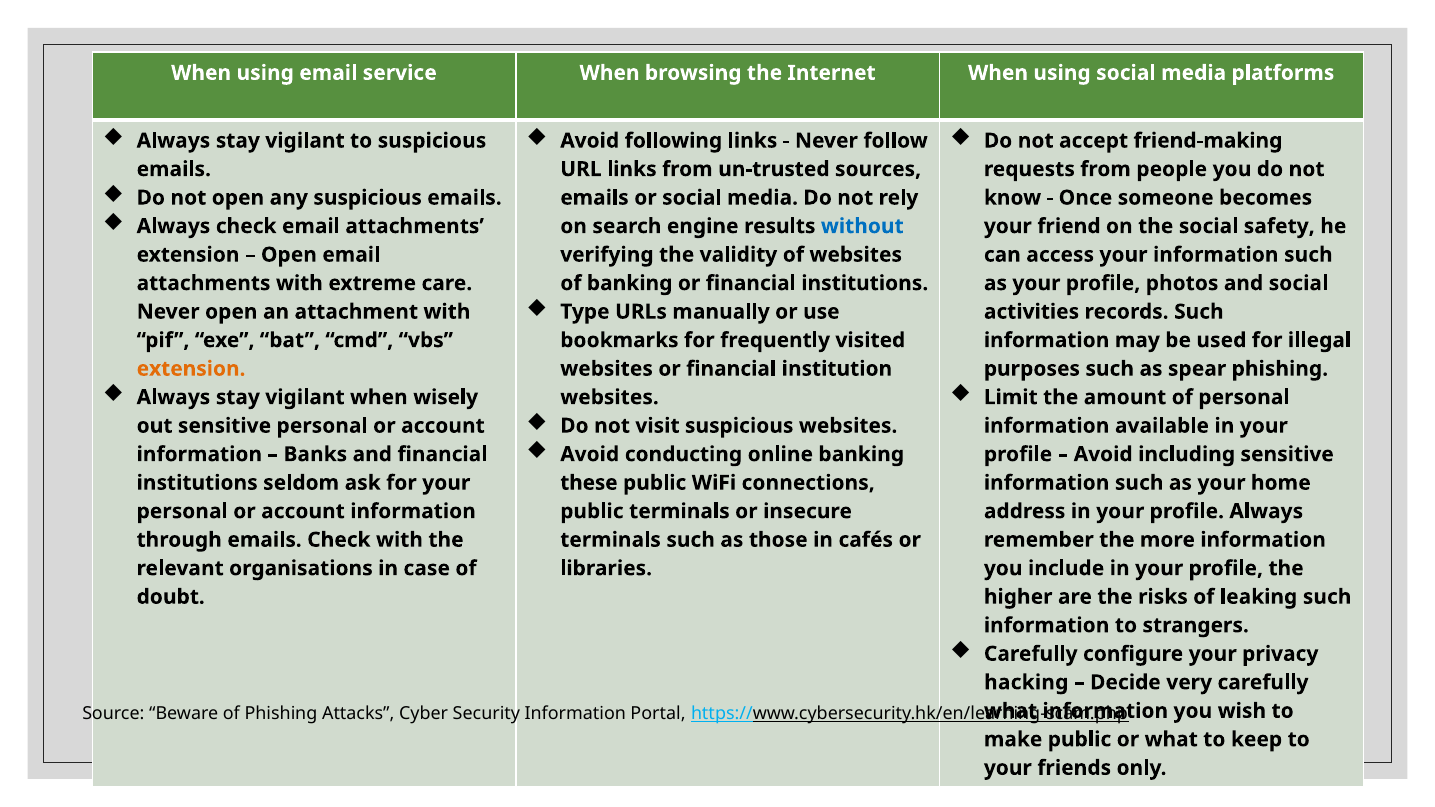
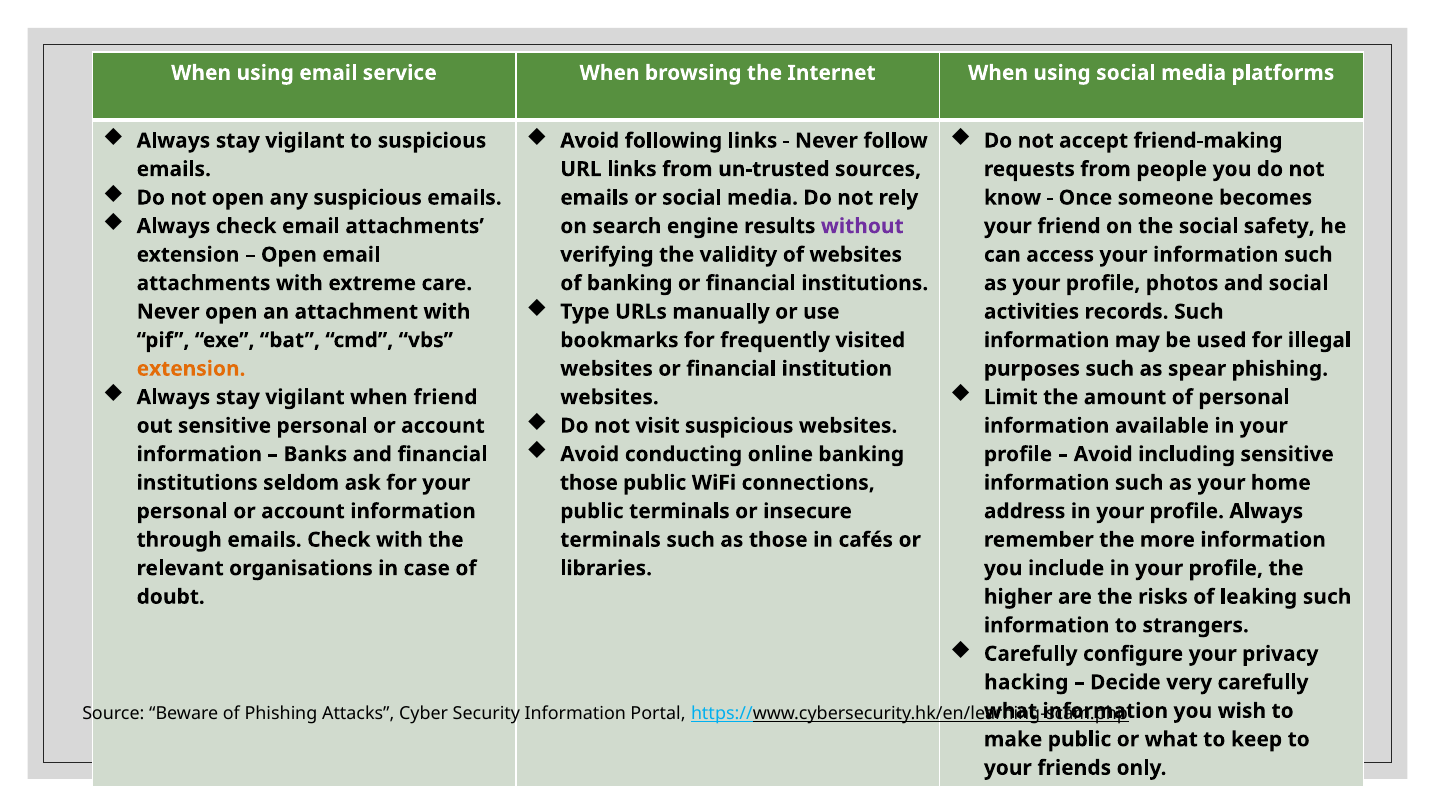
without colour: blue -> purple (862, 226)
when wisely: wisely -> friend (445, 397)
these: these -> those (589, 483)
